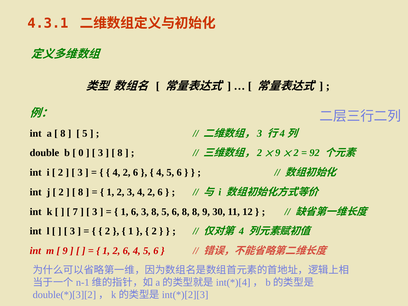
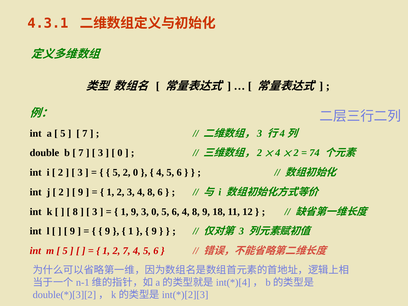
8: 8 -> 5 (63, 133)
5: 5 -> 7 (85, 133)
0: 0 -> 7 (81, 153)
8: 8 -> 0 (120, 153)
9: 9 -> 4 (278, 153)
92: 92 -> 74 (315, 153)
4: 4 -> 5 (116, 172)
6: 6 -> 0 (136, 172)
8: 8 -> 9 (81, 192)
3 4 2: 2 -> 8 (151, 192)
7: 7 -> 8 (75, 212)
1 6: 6 -> 9 (135, 212)
3 8: 8 -> 0 (155, 212)
6 8: 8 -> 4 (186, 212)
30: 30 -> 18 (219, 212)
3: 3 -> 9 (72, 231)
2: 2 -> 9 (107, 231)
2: 2 -> 9 (154, 231)
4: 4 -> 3 (241, 231)
9: 9 -> 5 (65, 251)
1 2 6: 6 -> 7 (127, 251)
